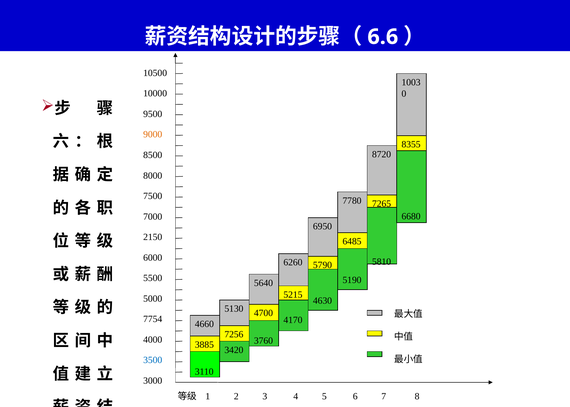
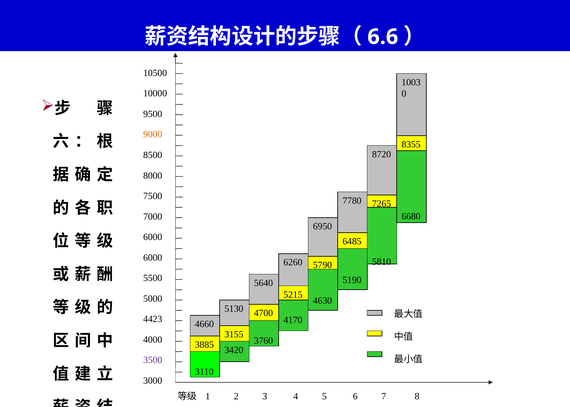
2150: 2150 -> 6000 (153, 237)
7754: 7754 -> 4423 (153, 319)
7256: 7256 -> 3155 (234, 335)
3500 colour: blue -> purple (153, 360)
